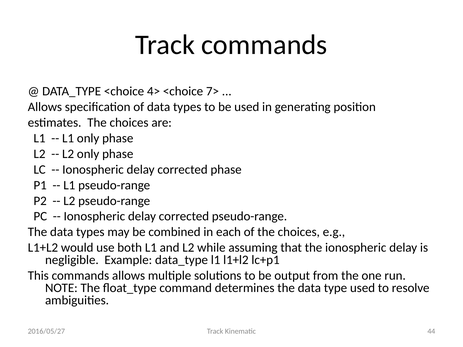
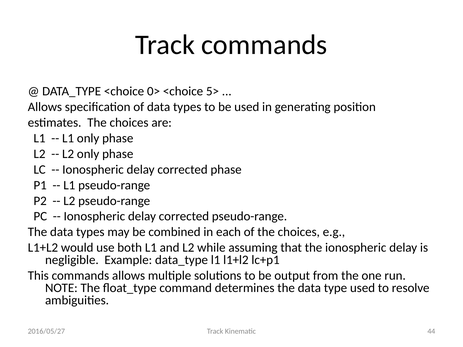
4>: 4> -> 0> (154, 91)
7>: 7> -> 5> (213, 91)
